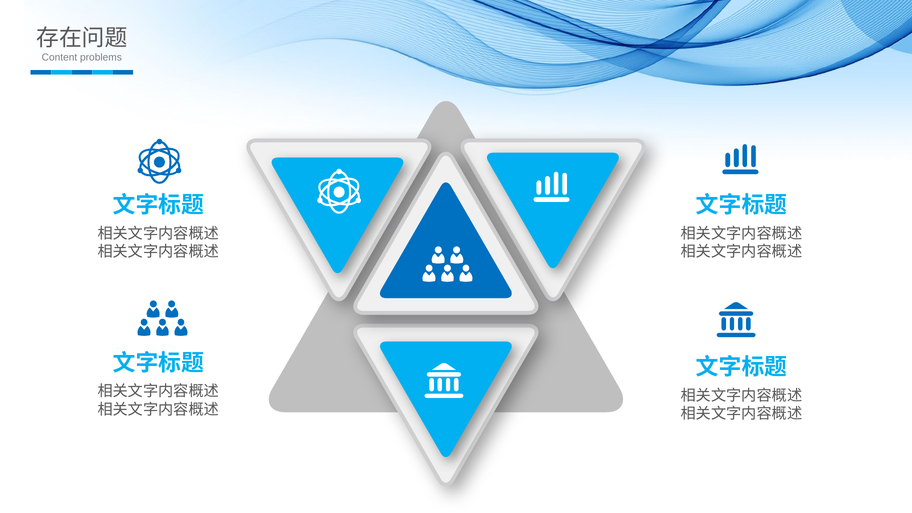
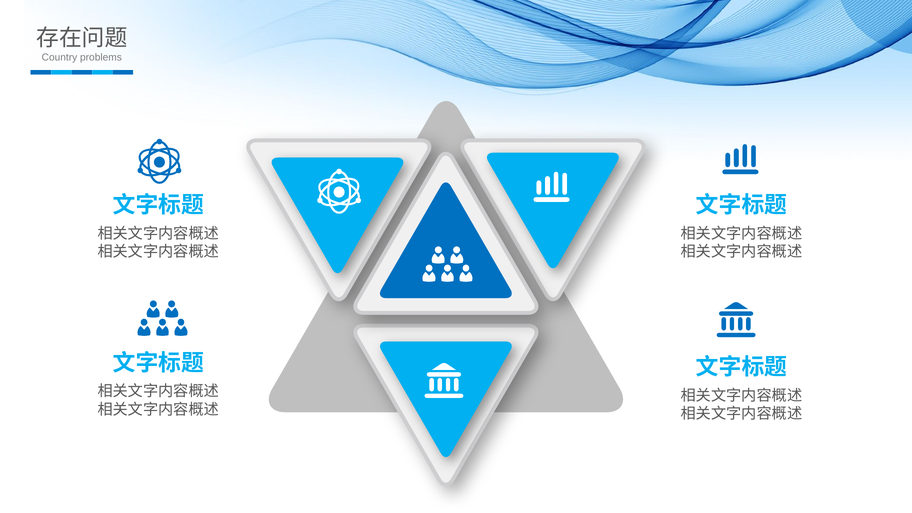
Content: Content -> Country (59, 57)
